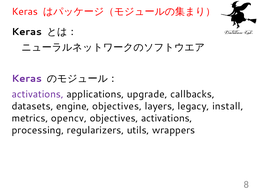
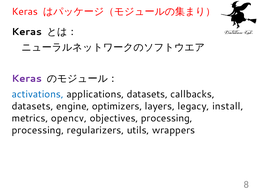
activations colour: purple -> blue (38, 94)
applications upgrade: upgrade -> datasets (147, 94)
engine objectives: objectives -> optimizers (117, 106)
objectives activations: activations -> processing (167, 118)
